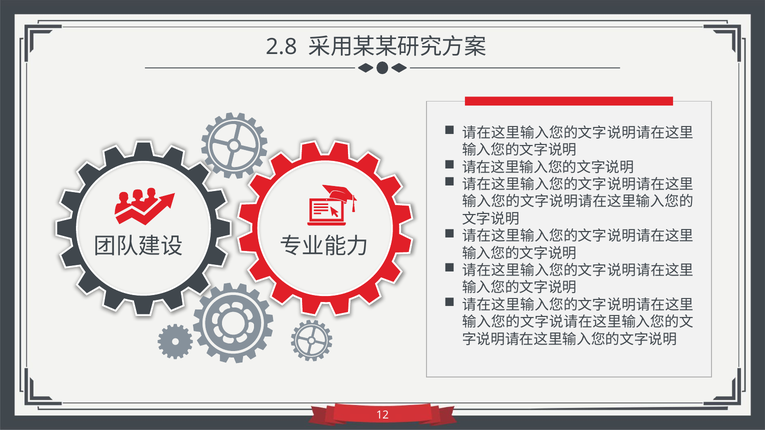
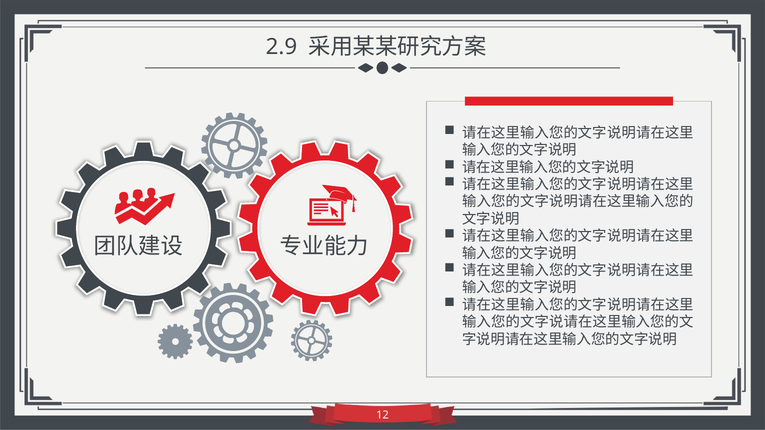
2.8: 2.8 -> 2.9 (281, 47)
